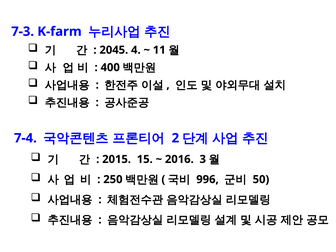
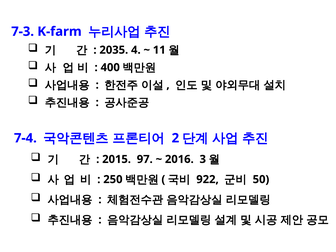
2045: 2045 -> 2035 (114, 50)
15: 15 -> 97 (145, 159)
996: 996 -> 922 (207, 179)
